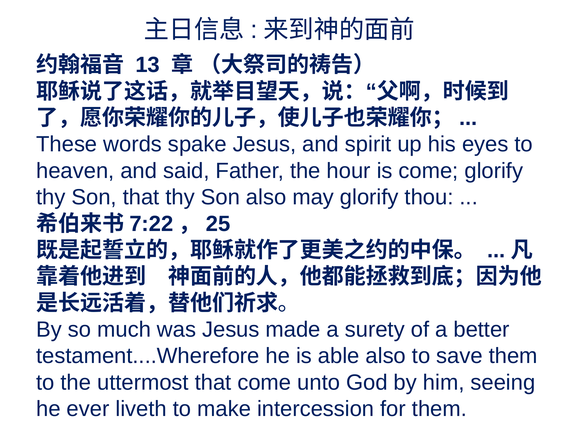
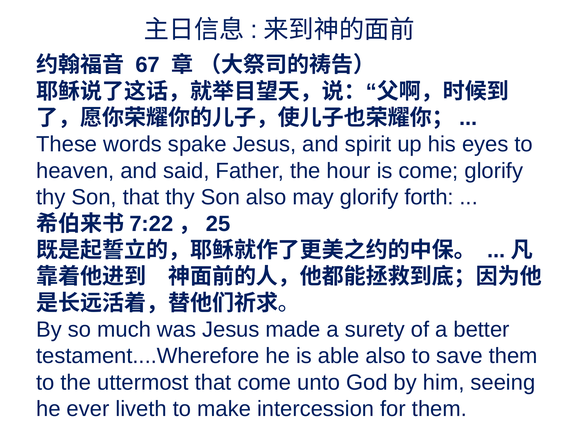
13: 13 -> 67 (148, 65)
thou: thou -> forth (429, 197)
